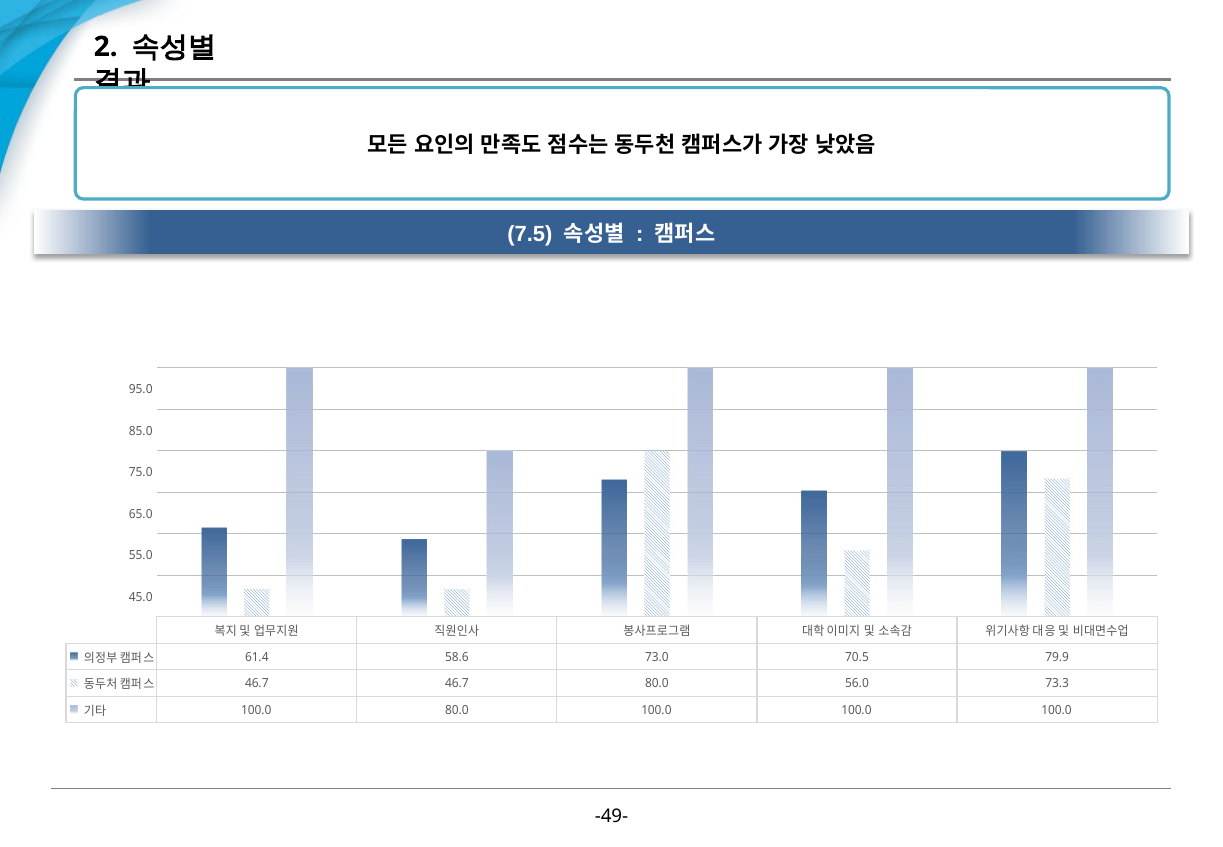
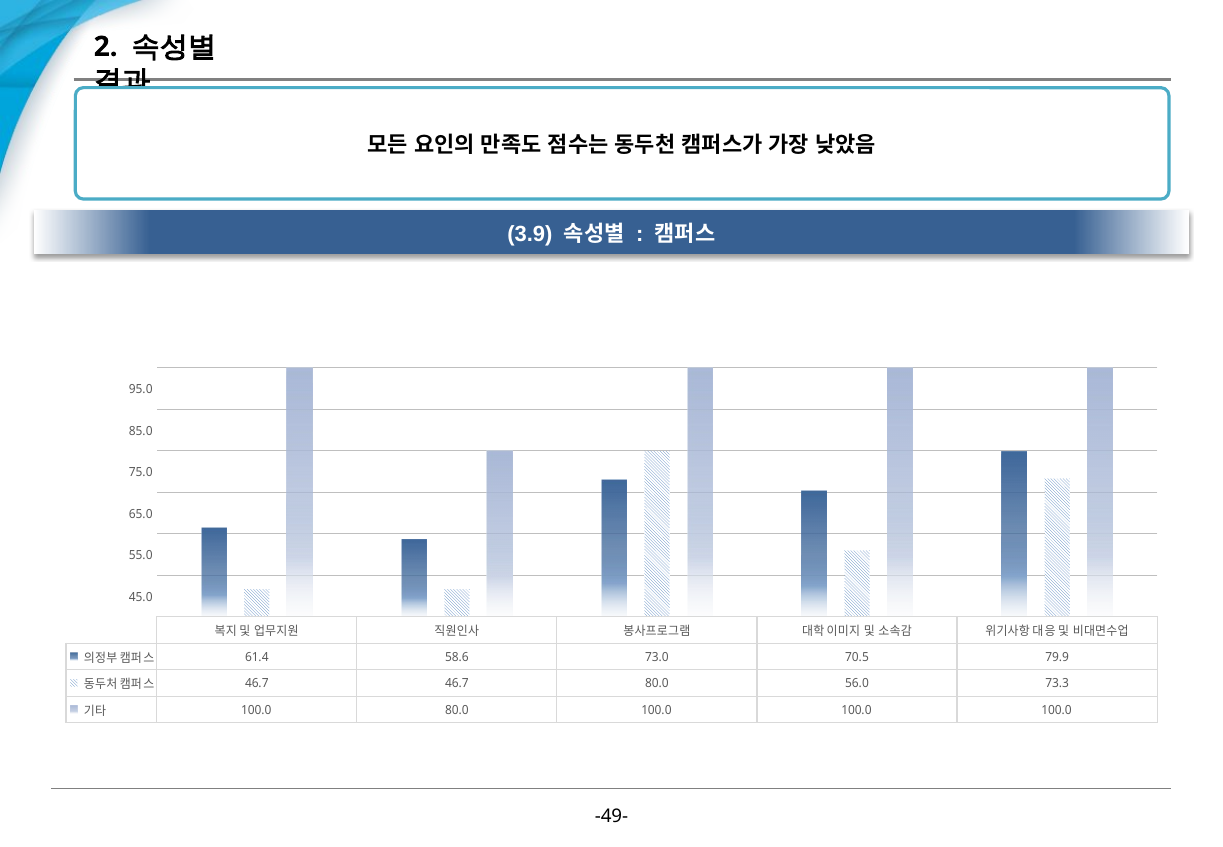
7.5: 7.5 -> 3.9 (530, 234)
